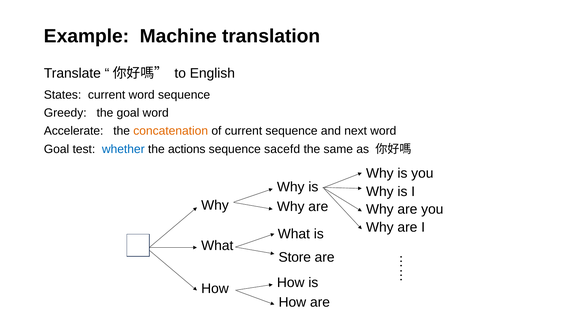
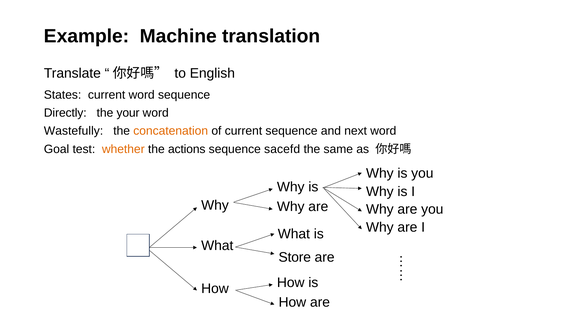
Greedy: Greedy -> Directly (65, 113)
the goal: goal -> your (128, 113)
Accelerate: Accelerate -> Wastefully (74, 131)
whether colour: blue -> orange (123, 149)
